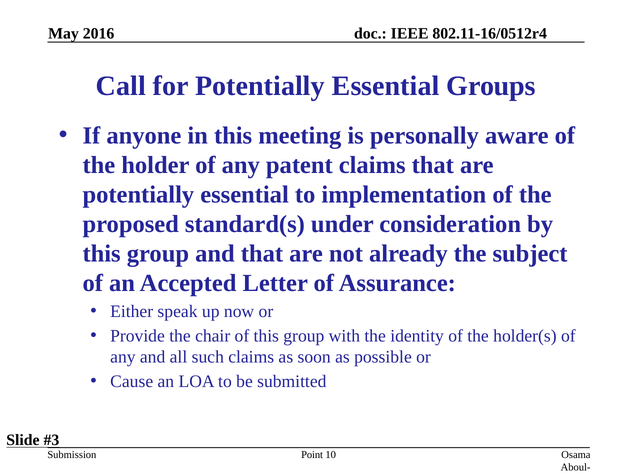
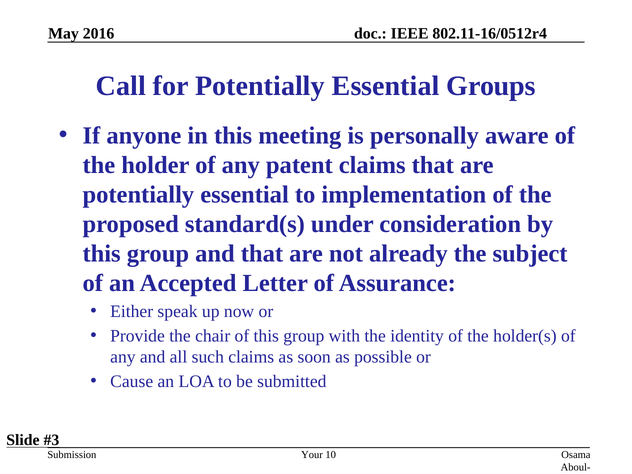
Point: Point -> Your (312, 455)
